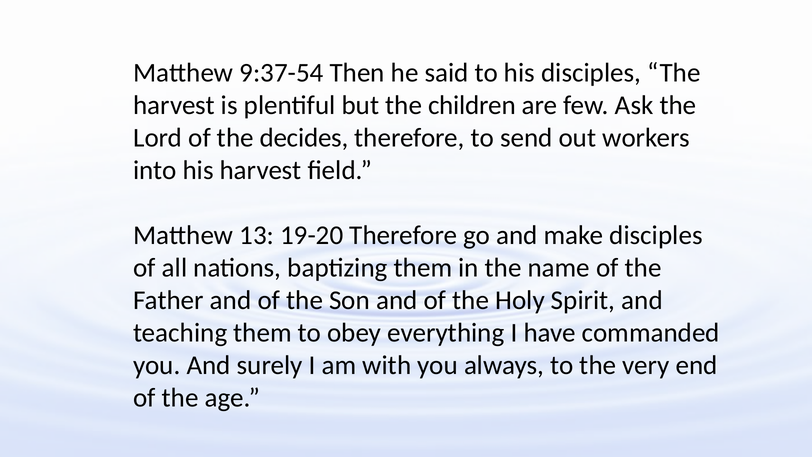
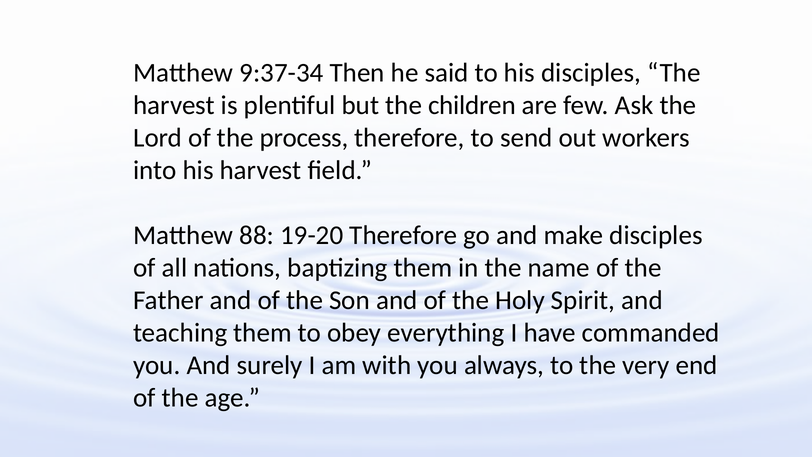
9:37-54: 9:37-54 -> 9:37-34 (281, 73)
decides: decides -> process (304, 138)
13: 13 -> 88 (257, 235)
